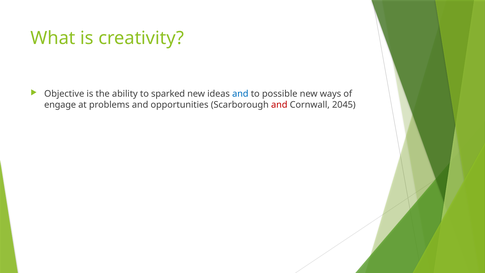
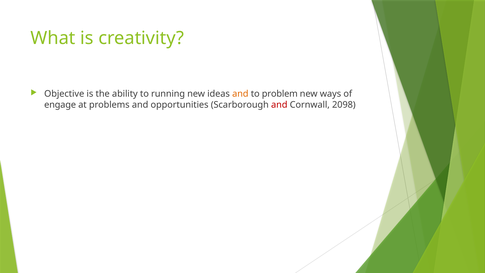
sparked: sparked -> running (168, 94)
and colour: blue -> orange (240, 94)
possible: possible -> problem (280, 94)
2045: 2045 -> 2098 (344, 105)
